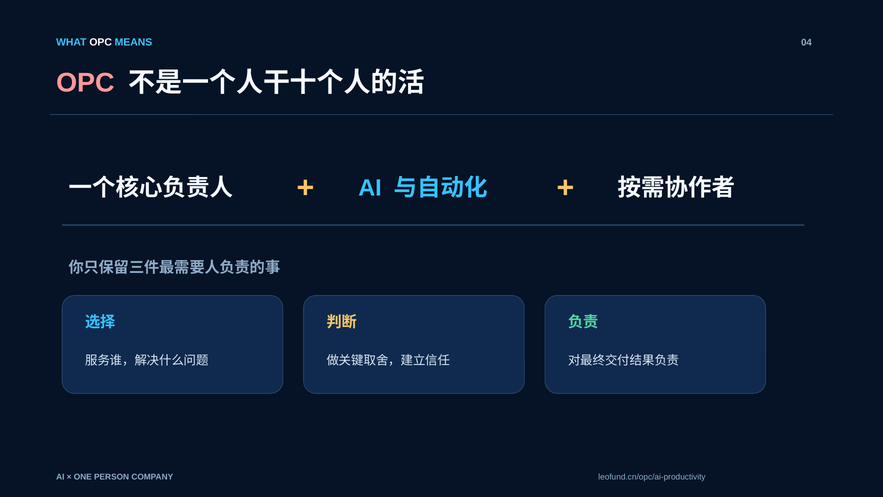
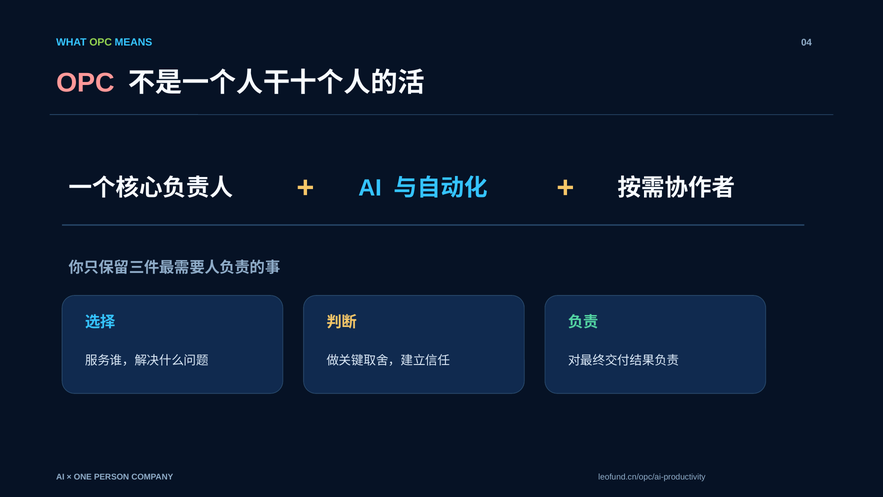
OPC colour: white -> light green (101, 42)
